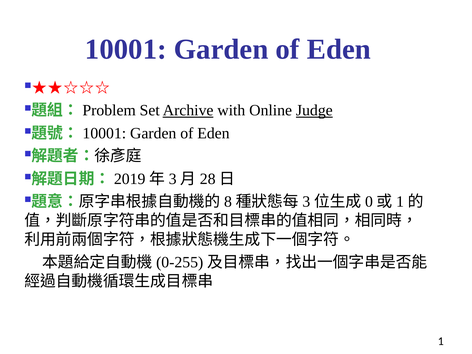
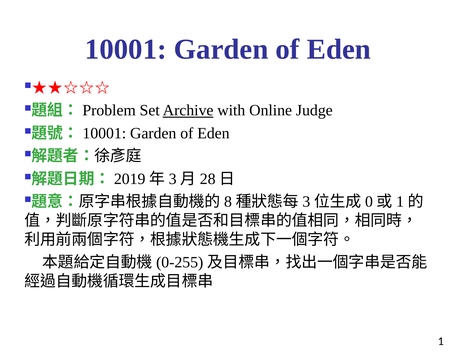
Judge underline: present -> none (314, 110)
